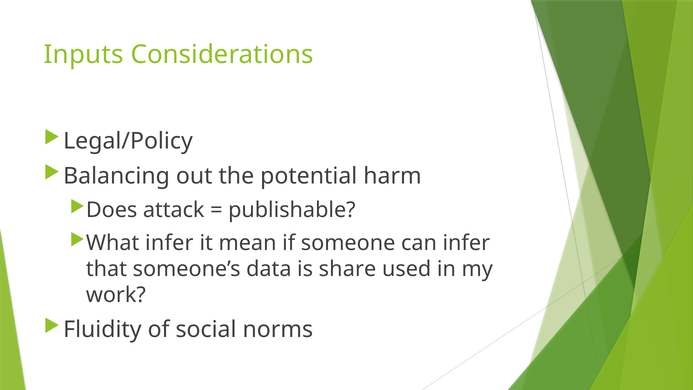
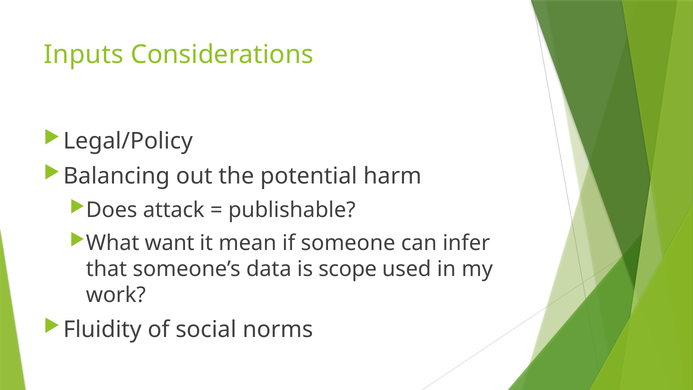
What infer: infer -> want (170, 243)
share: share -> scope (348, 269)
